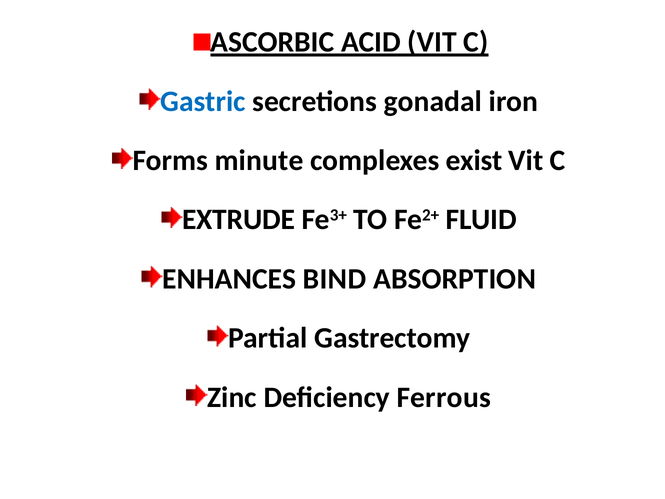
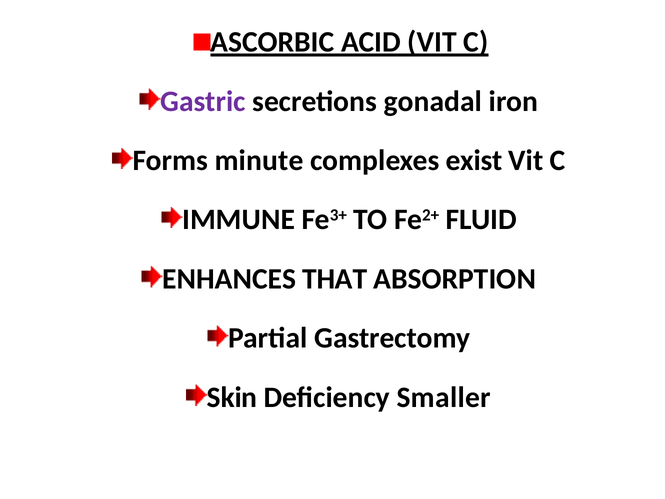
Gastric colour: blue -> purple (203, 101)
EXTRUDE: EXTRUDE -> IMMUNE (239, 220)
BIND: BIND -> THAT (335, 279)
Zinc: Zinc -> Skin (232, 397)
Ferrous: Ferrous -> Smaller (444, 397)
